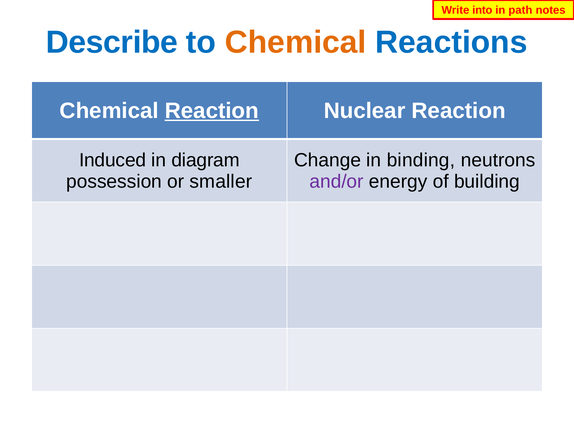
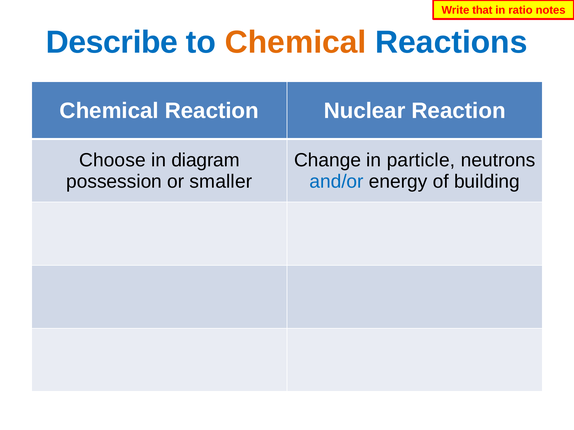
into: into -> that (482, 10)
path: path -> ratio (520, 10)
Reaction underline: present -> none (212, 111)
Induced: Induced -> Choose (112, 160)
binding: binding -> particle (421, 160)
and/or colour: purple -> blue (337, 182)
